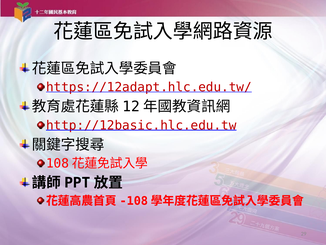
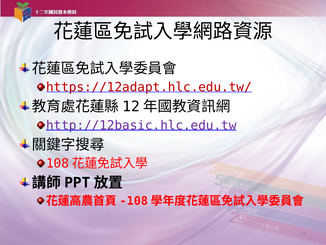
http://12basic.hlc.edu.tw colour: red -> purple (141, 125)
